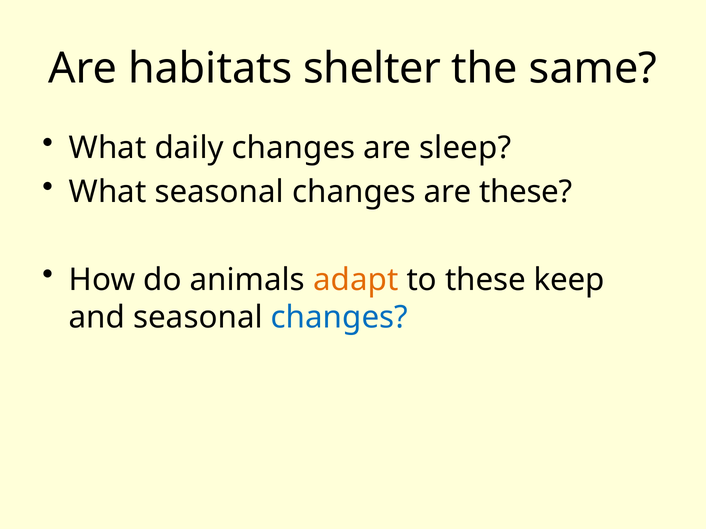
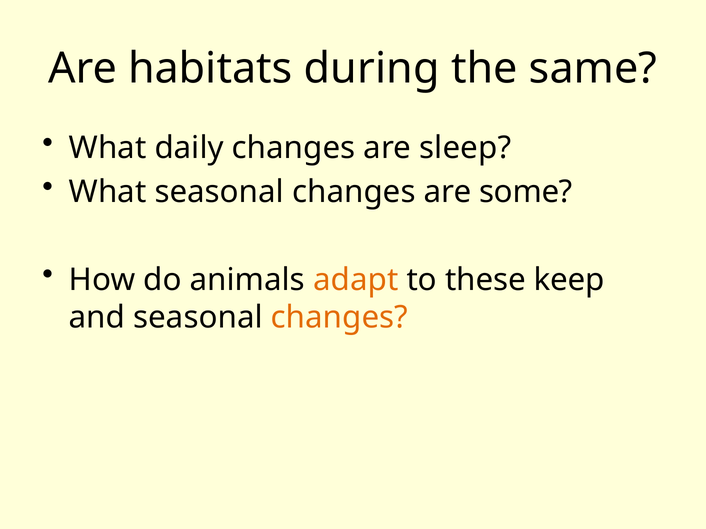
shelter: shelter -> during (372, 68)
are these: these -> some (526, 192)
changes colour: blue -> orange (339, 318)
